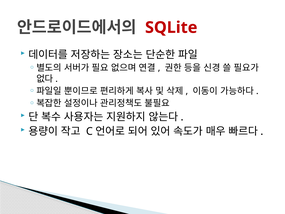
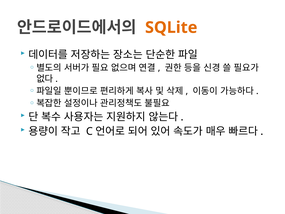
SQLite colour: red -> orange (171, 27)
